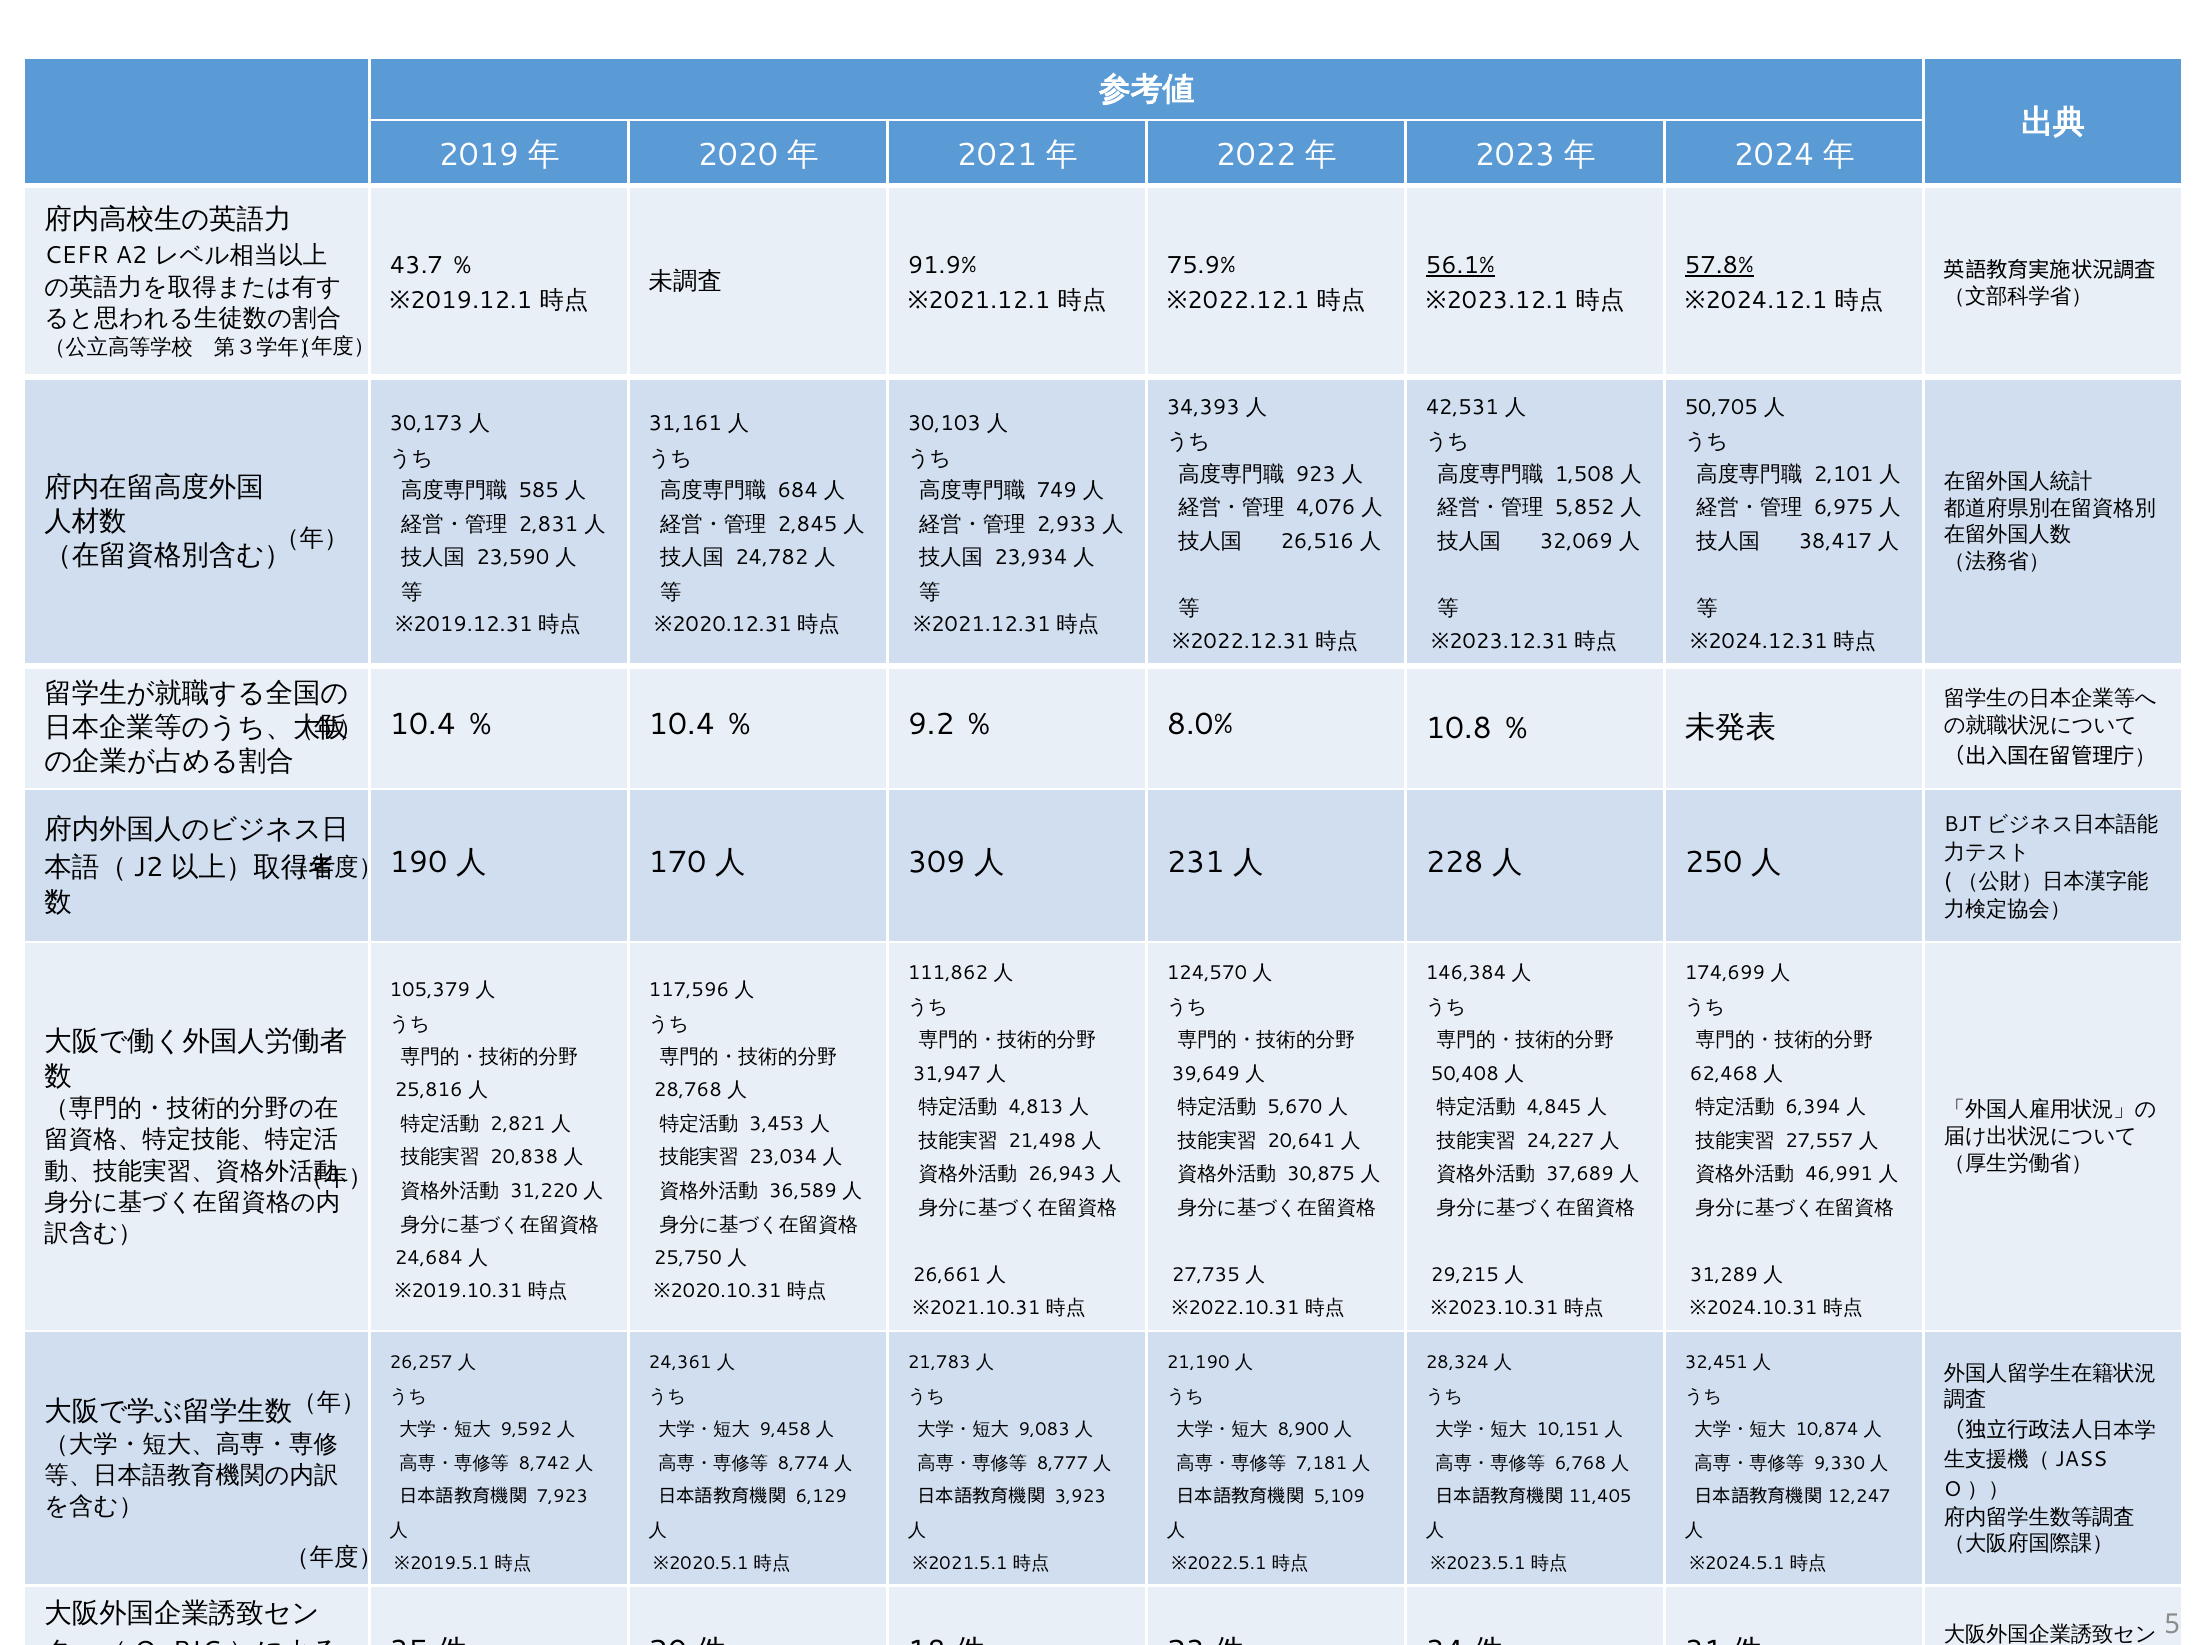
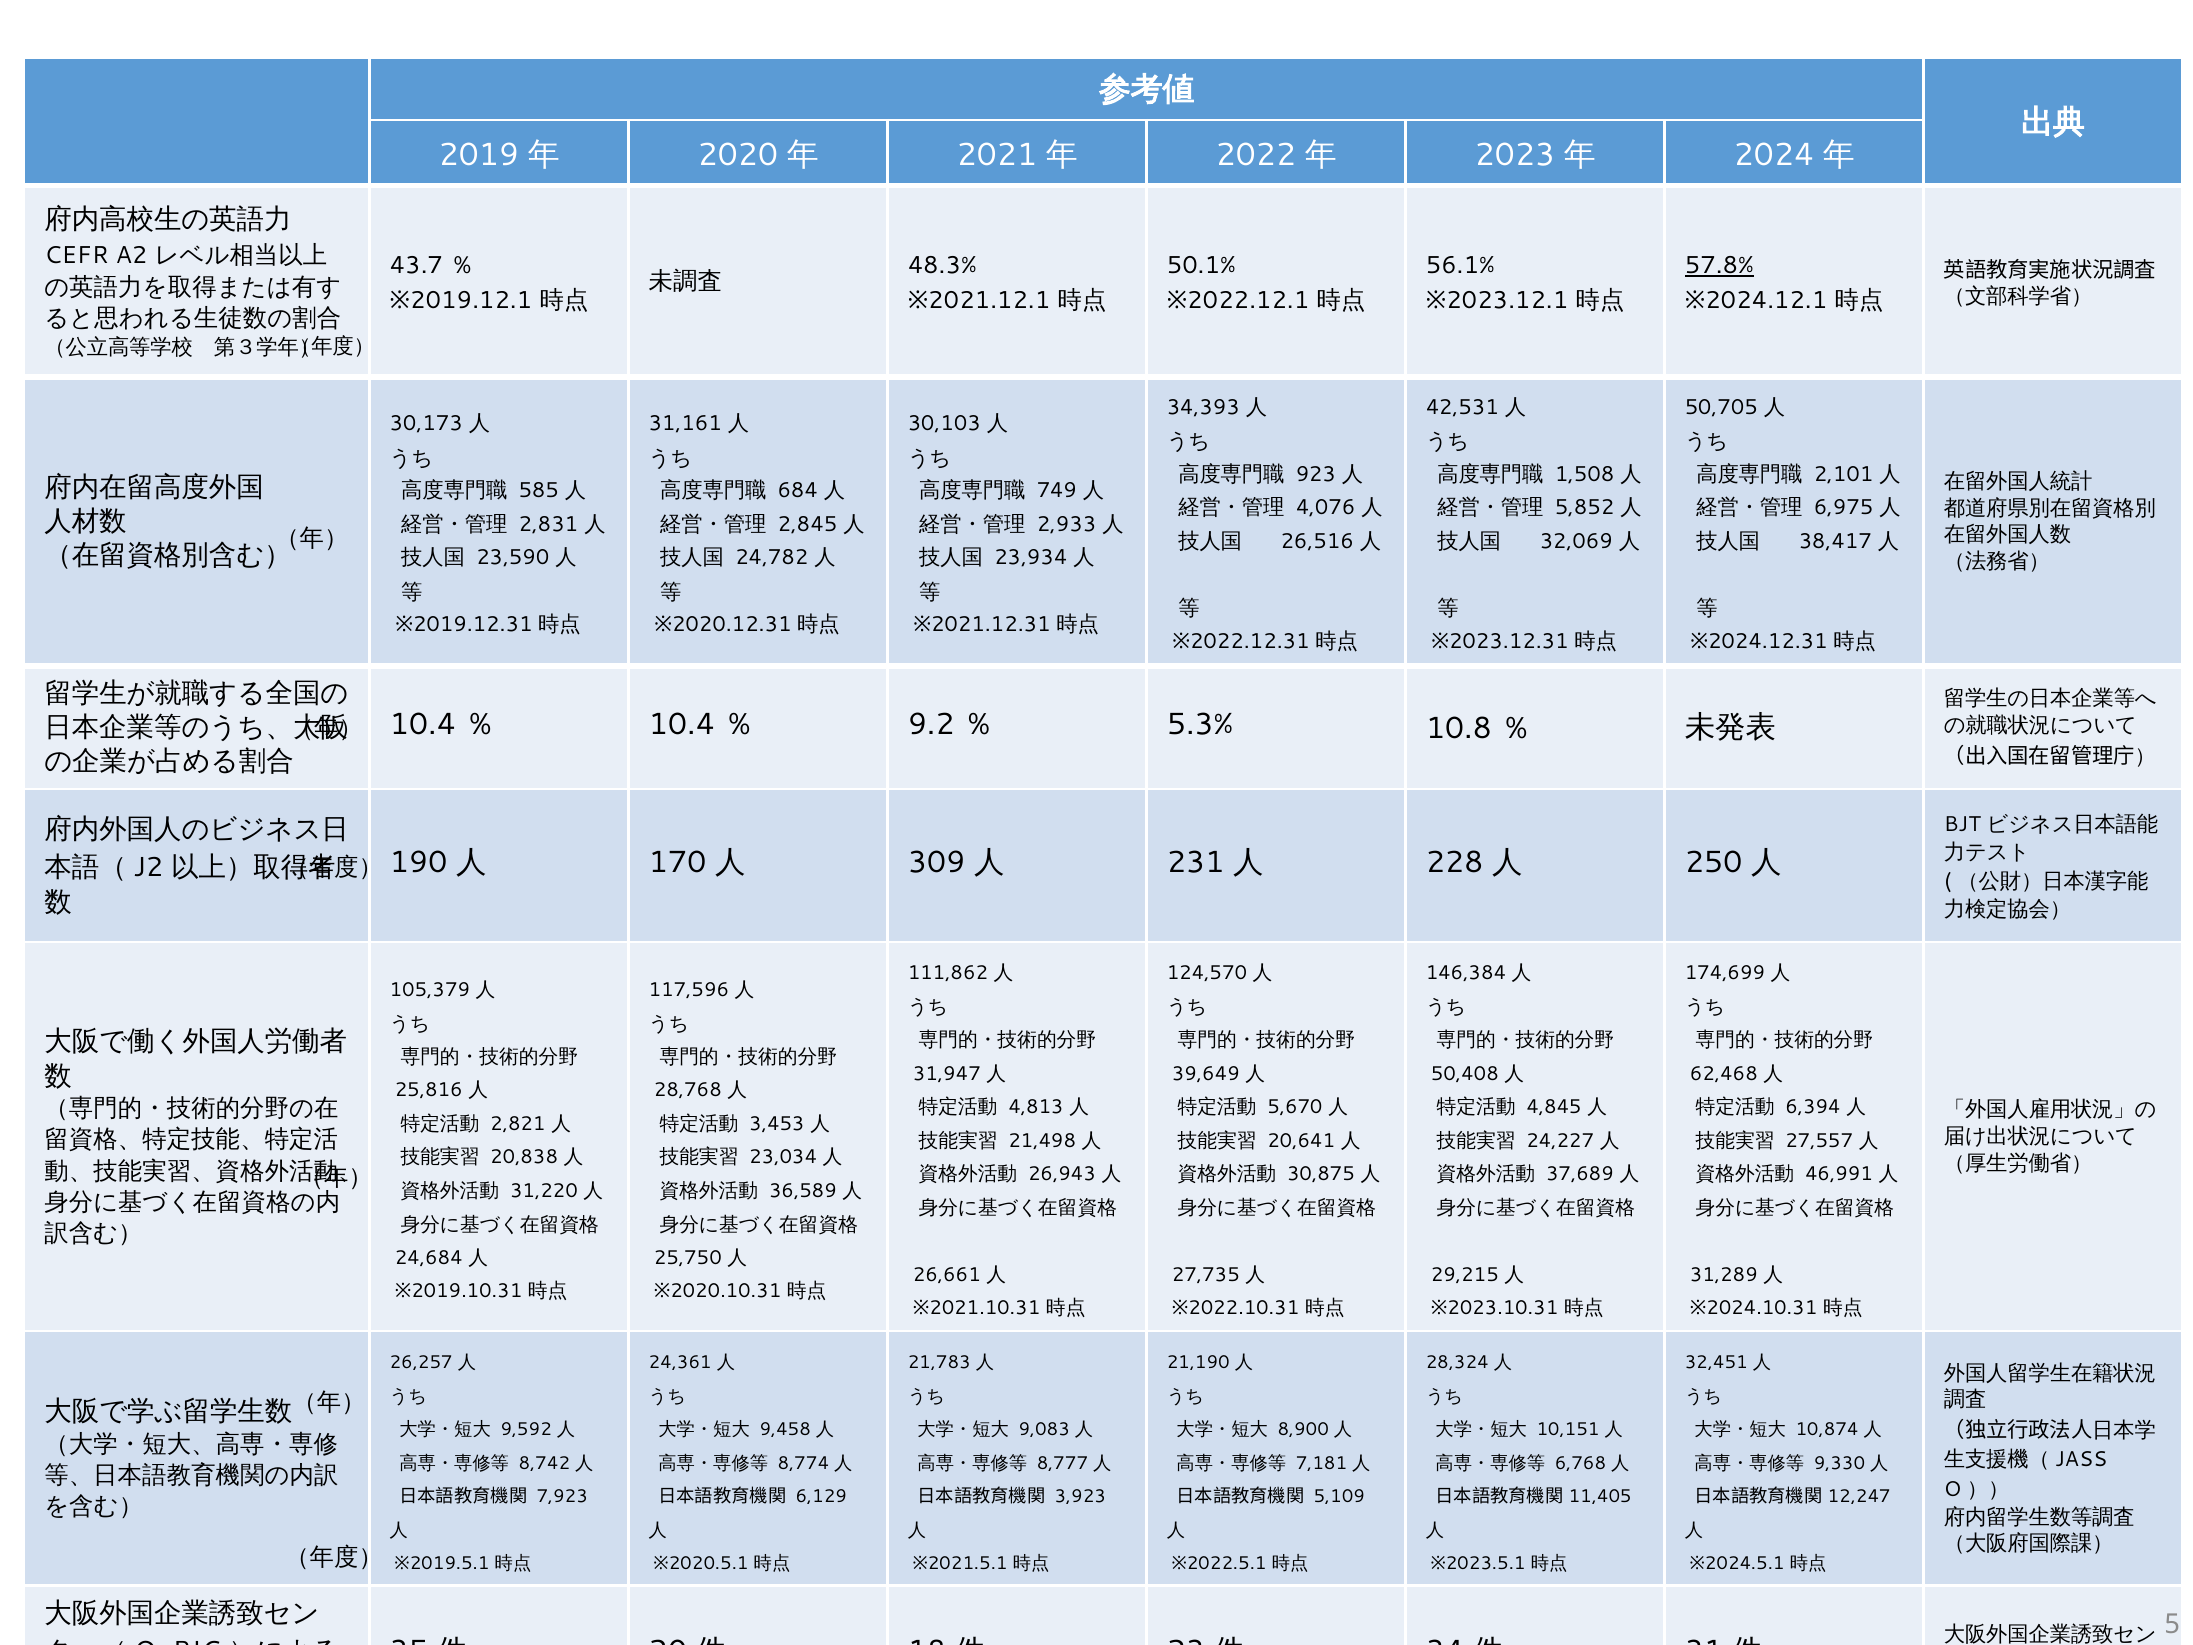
91.9%: 91.9% -> 48.3% (942, 265)
75.9%: 75.9% -> 50.1% (1201, 265)
56.1% underline: present -> none (1460, 265)
8.0%: 8.0% -> 5.3% (1200, 724)
